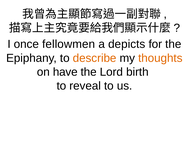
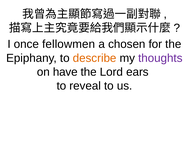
depicts: depicts -> chosen (127, 44)
thoughts colour: orange -> purple (160, 58)
birth: birth -> ears (137, 72)
